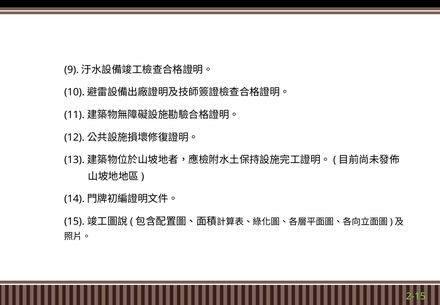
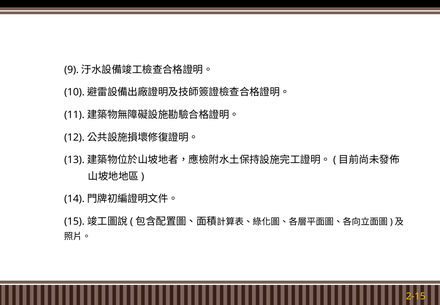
2-15 colour: light green -> yellow (416, 296)
